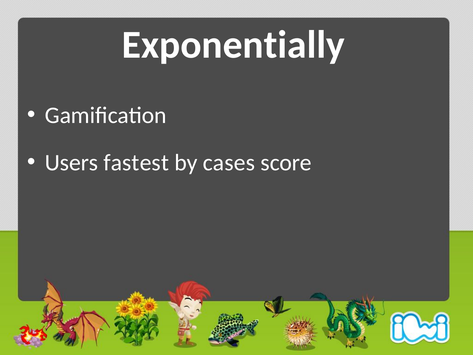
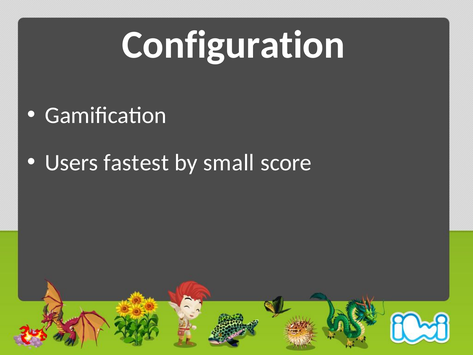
Exponentially: Exponentially -> Configuration (233, 45)
cases: cases -> small (229, 162)
